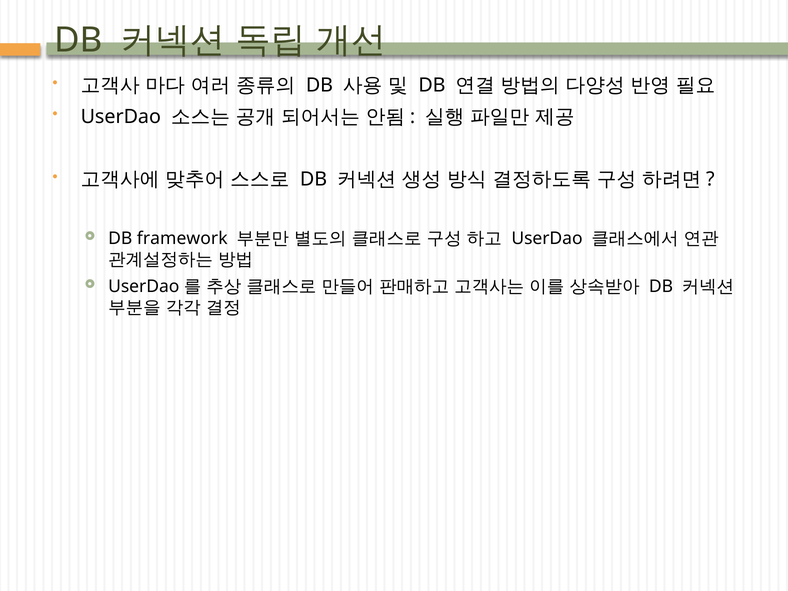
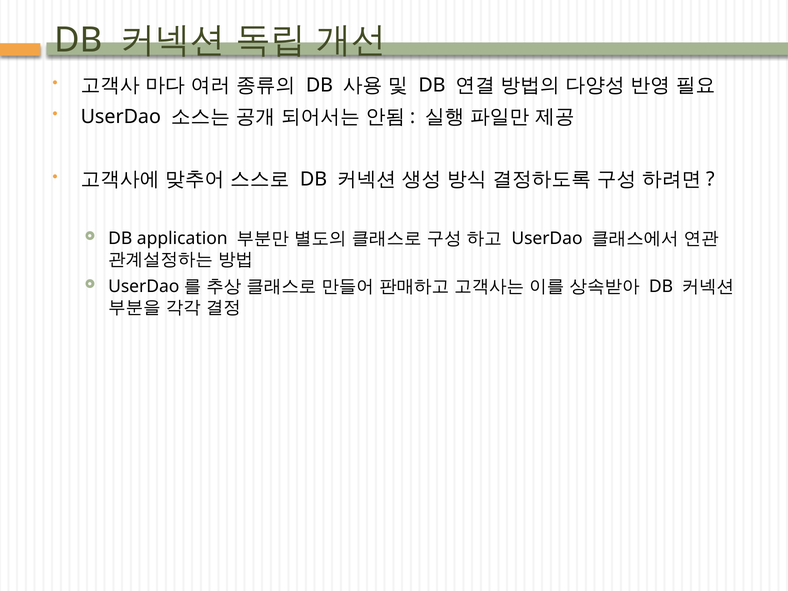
framework: framework -> application (182, 239)
